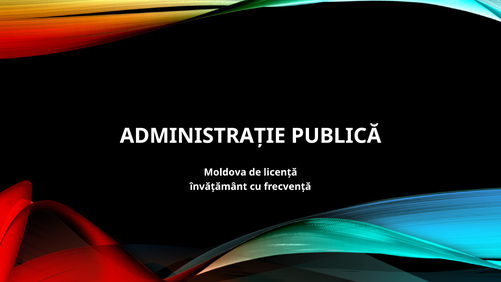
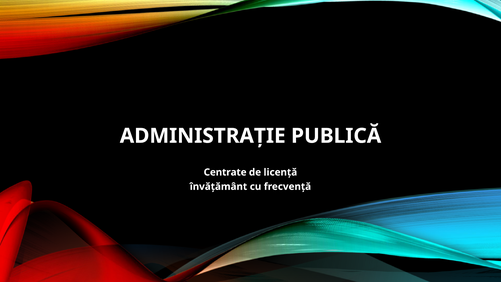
Moldova: Moldova -> Centrate (225, 172)
